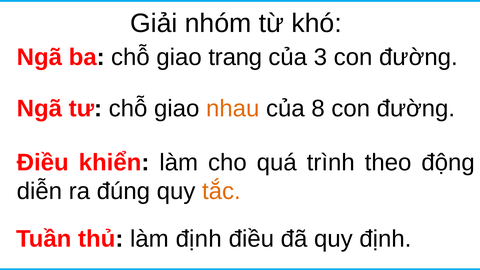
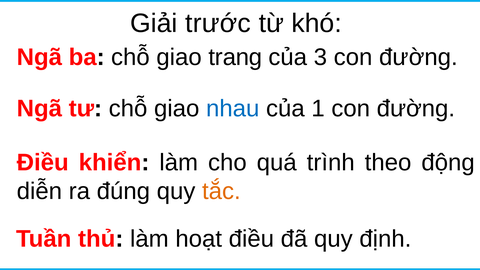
nhóm: nhóm -> trước (218, 23)
nhau colour: orange -> blue (233, 109)
8: 8 -> 1 (318, 109)
làm định: định -> hoạt (199, 239)
